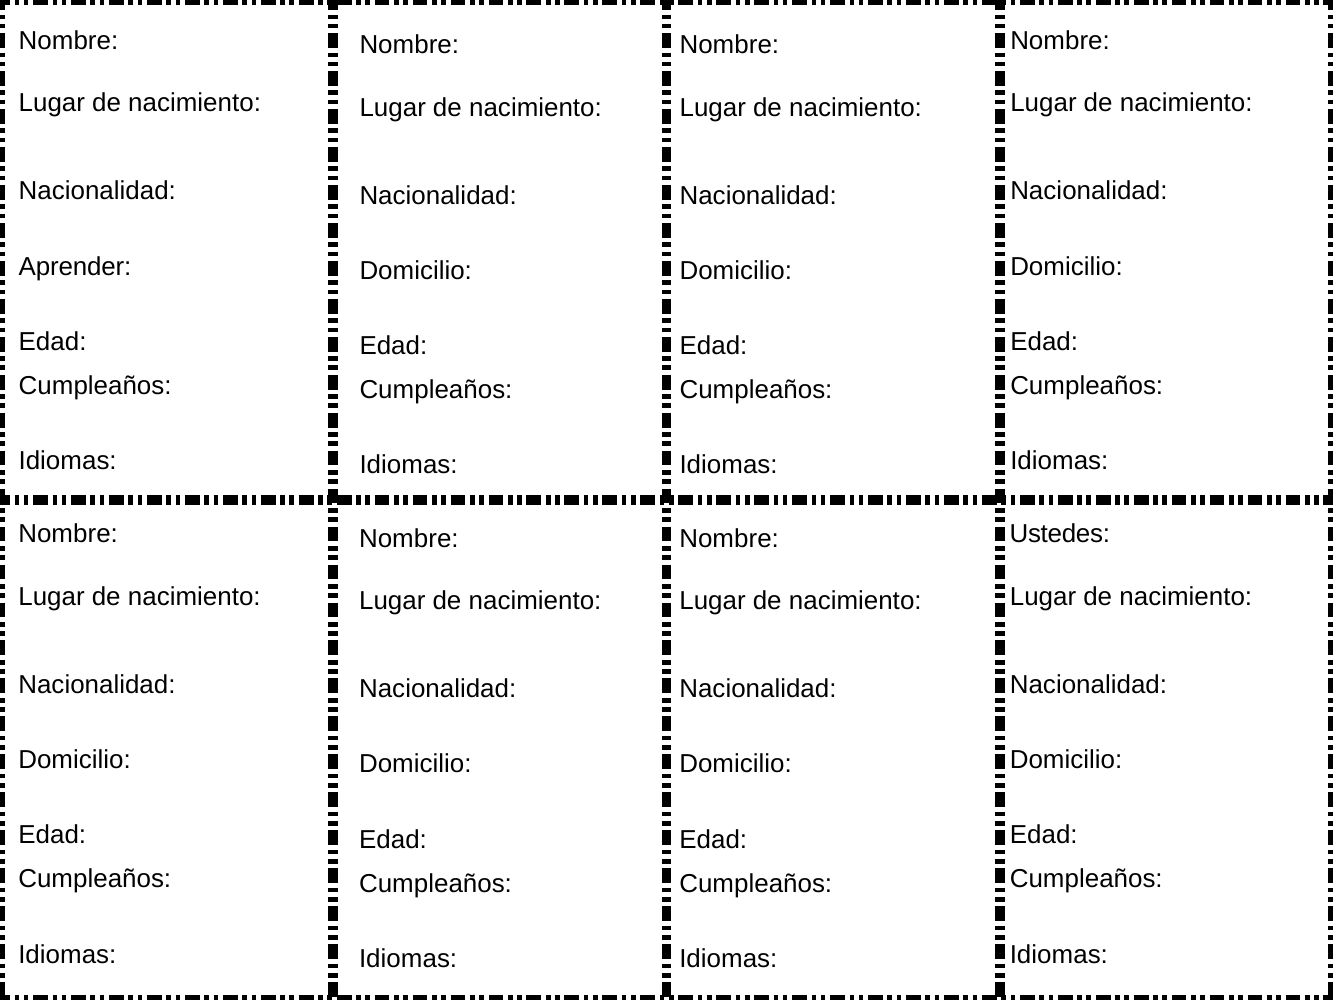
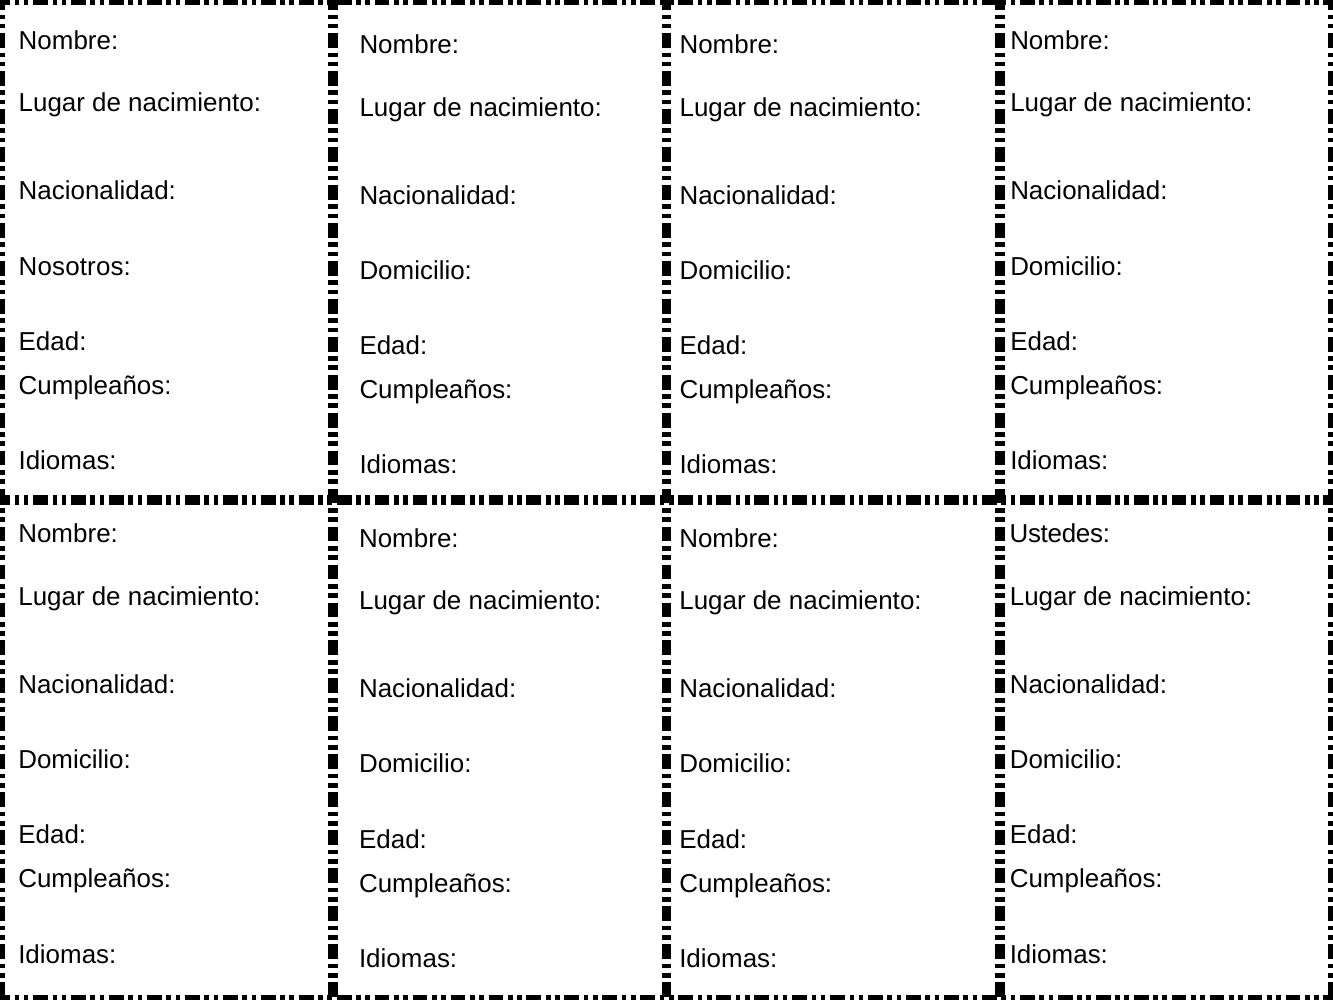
Aprender: Aprender -> Nosotros (75, 266)
